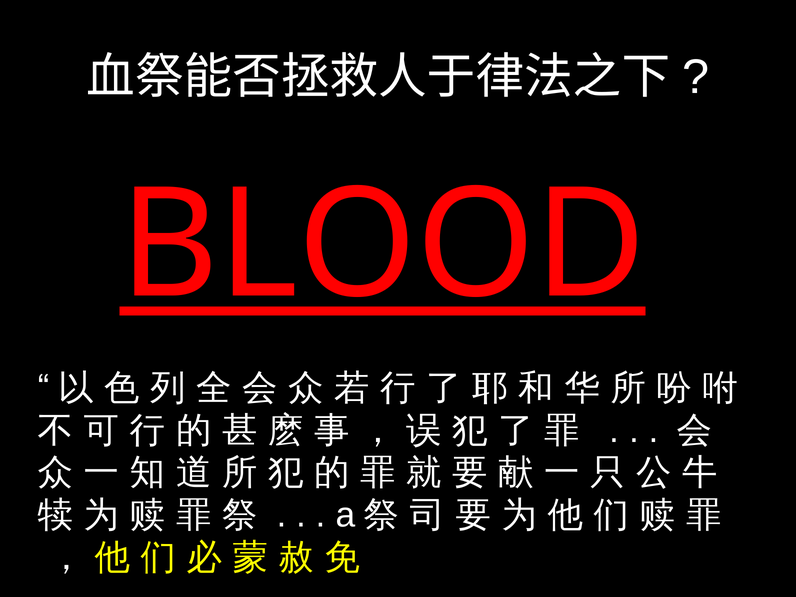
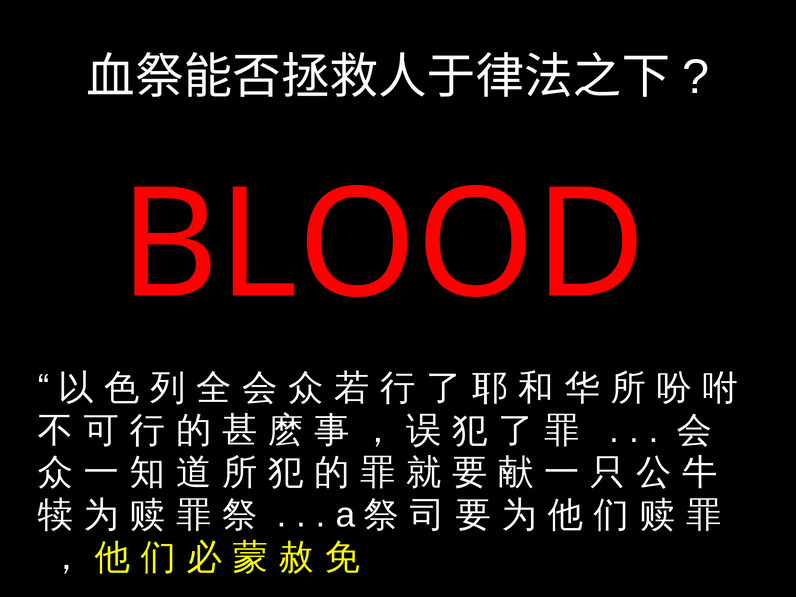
BLOOD underline: present -> none (383, 245)
